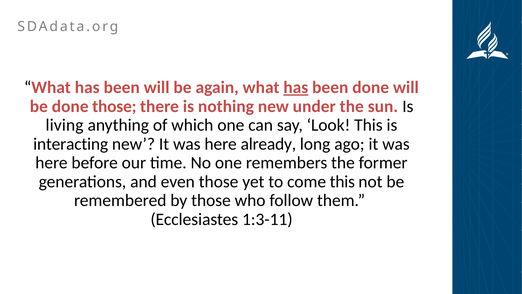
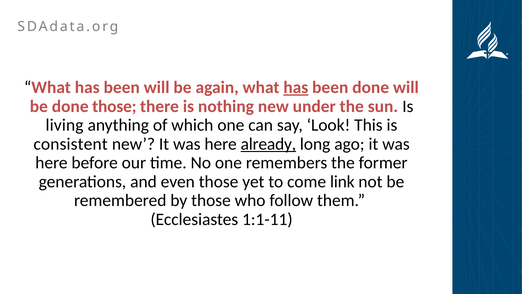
interacting: interacting -> consistent (71, 144)
already underline: none -> present (268, 144)
come this: this -> link (342, 181)
1:3-11: 1:3-11 -> 1:1-11 (267, 219)
